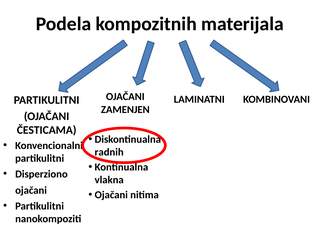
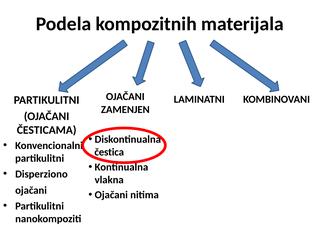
radnih: radnih -> čestica (109, 152)
